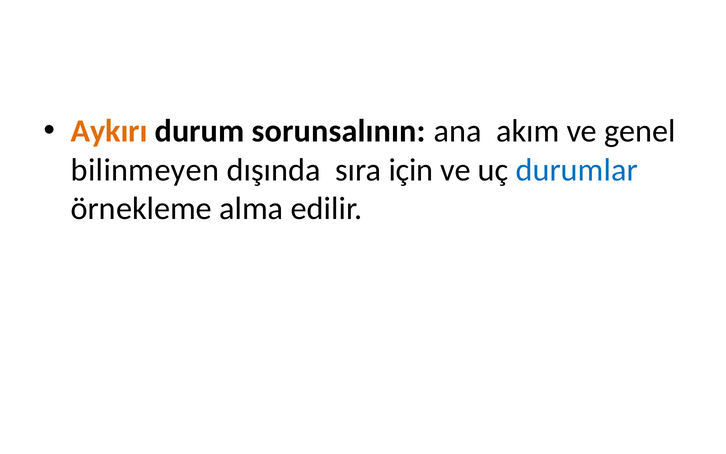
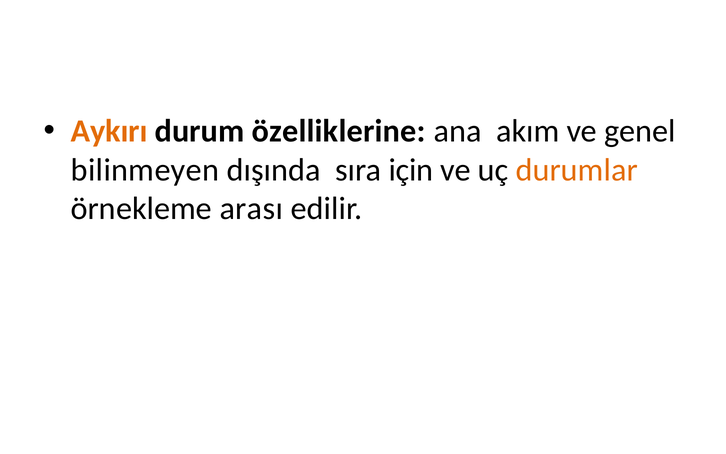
sorunsalının: sorunsalının -> özelliklerine (339, 131)
durumlar colour: blue -> orange (577, 170)
alma: alma -> arası (251, 209)
